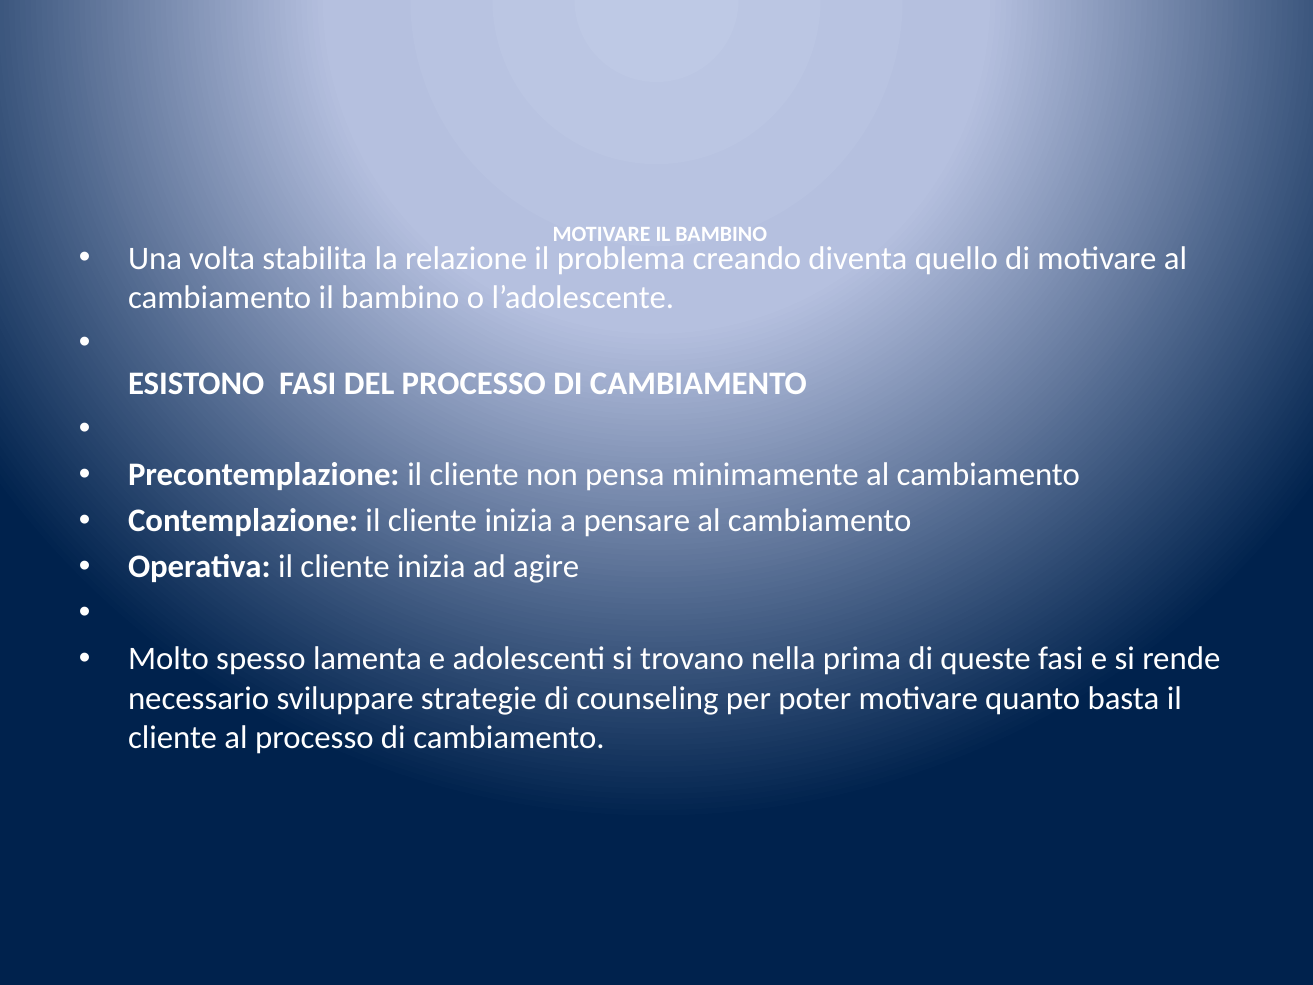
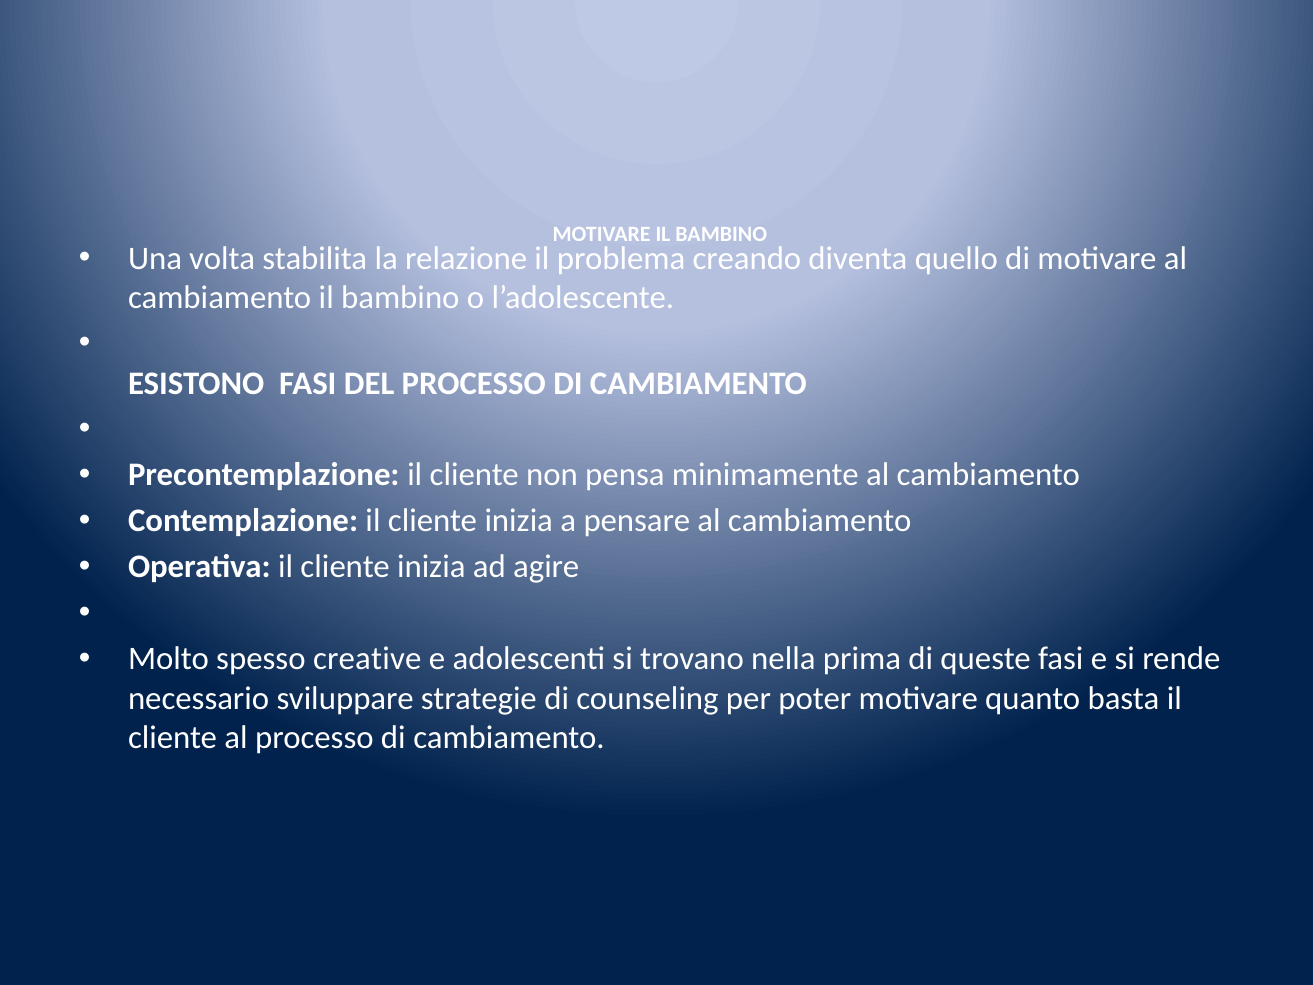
lamenta: lamenta -> creative (367, 659)
